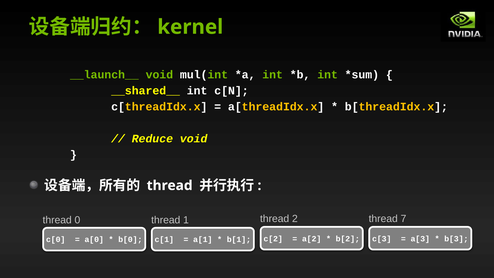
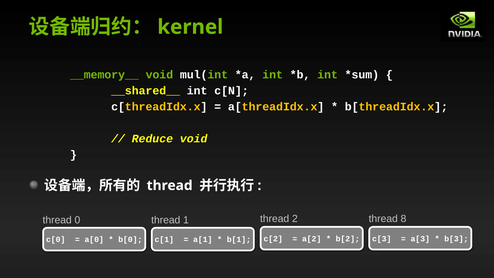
__launch__: __launch__ -> __memory__ (104, 75)
7: 7 -> 8 (403, 219)
